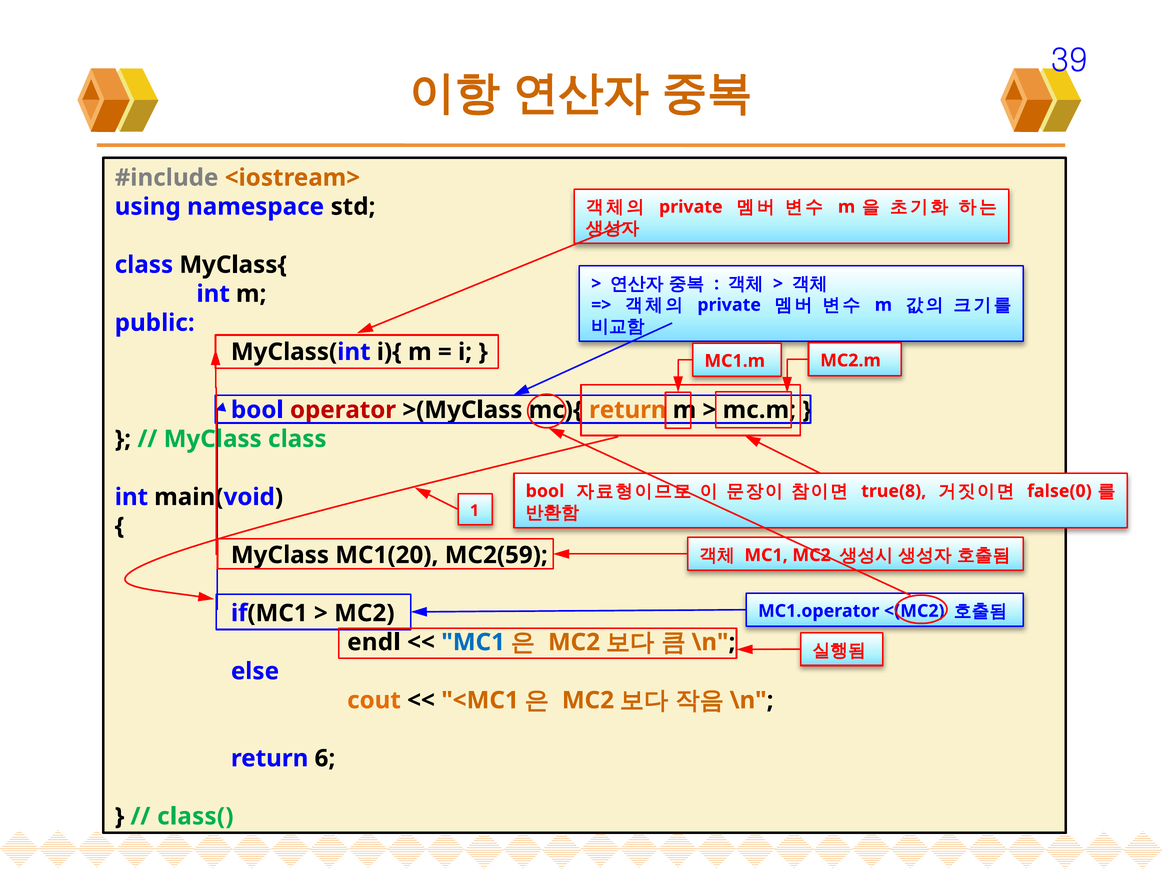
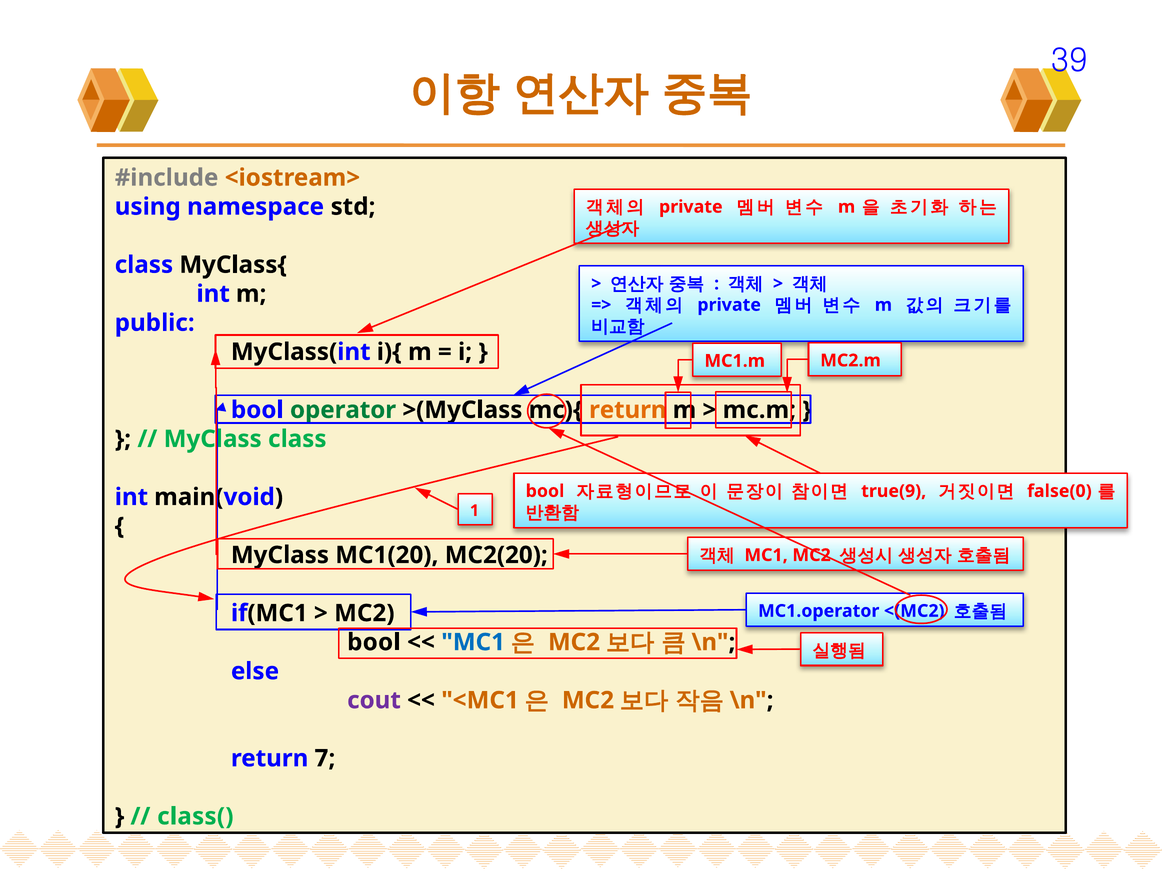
operator colour: red -> green (343, 410)
true(8: true(8 -> true(9 (894, 491)
MC2(59: MC2(59 -> MC2(20 (496, 555)
endl: endl -> bool (374, 643)
cout colour: orange -> purple (374, 701)
6: 6 -> 7 (325, 759)
